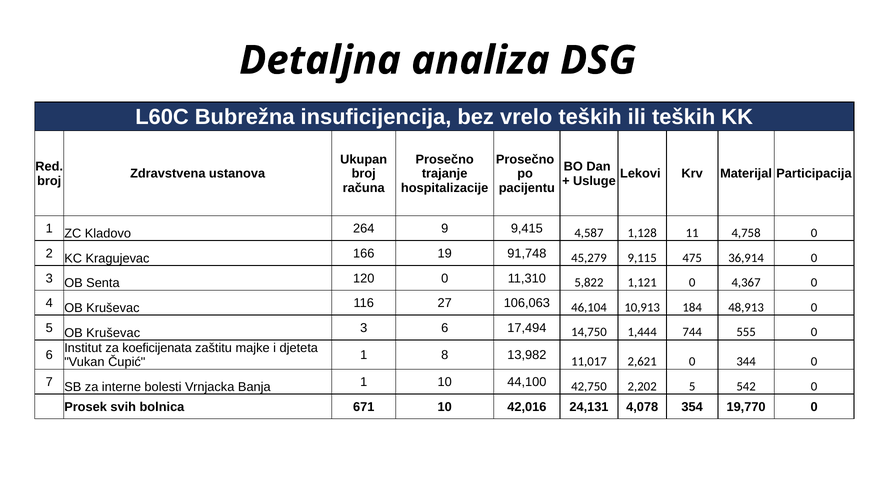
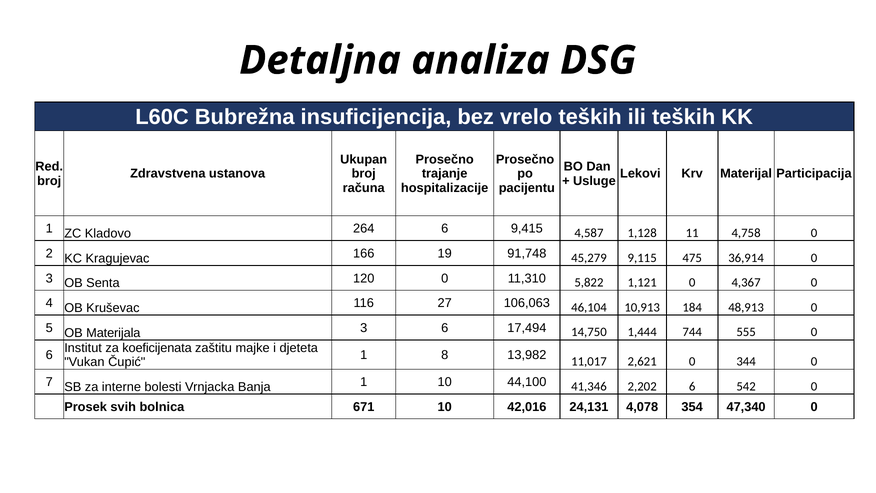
264 9: 9 -> 6 (445, 229)
5 OB Kruševac: Kruševac -> Materijala (113, 333)
42,750: 42,750 -> 41,346 (589, 386)
2,202 5: 5 -> 6 (692, 386)
19,770: 19,770 -> 47,340 (746, 407)
